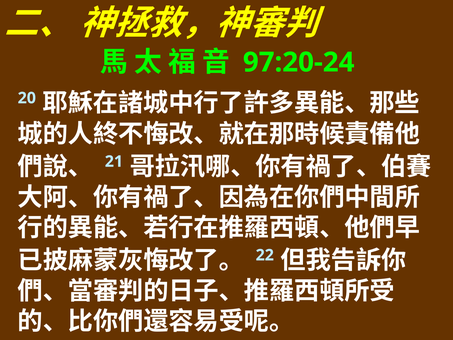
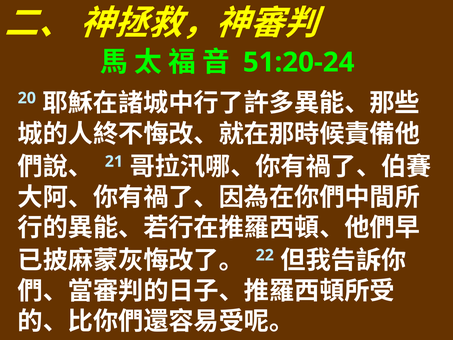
97:20-24: 97:20-24 -> 51:20-24 (299, 62)
